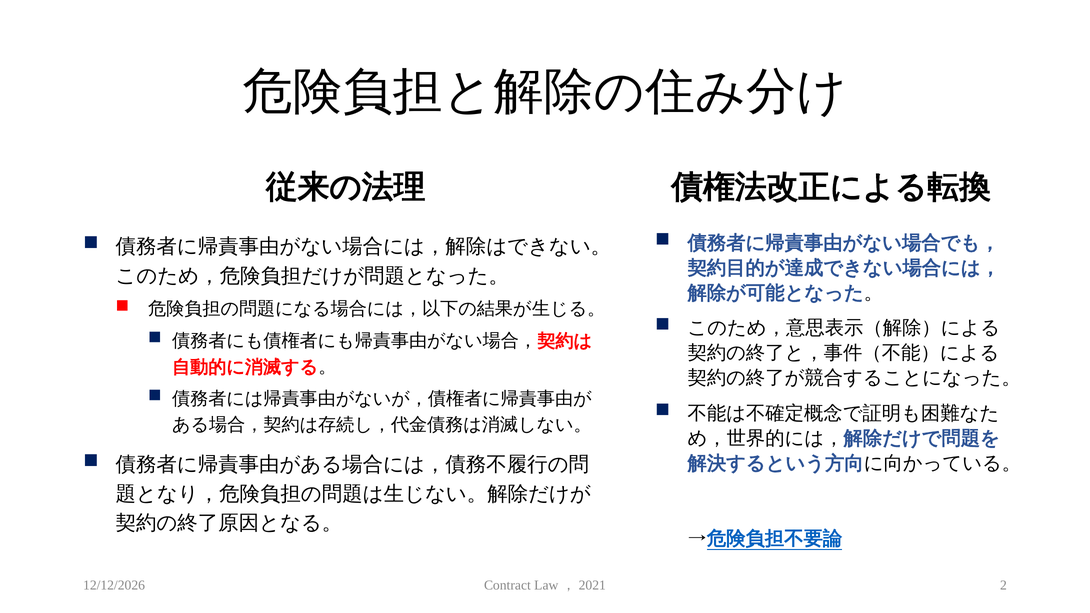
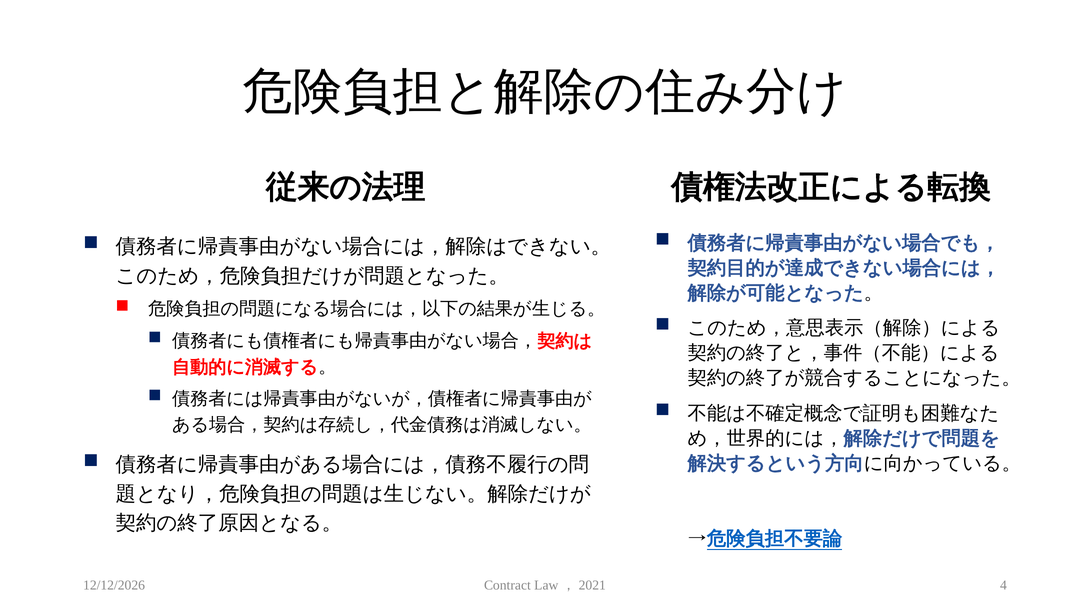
2: 2 -> 4 (1003, 586)
